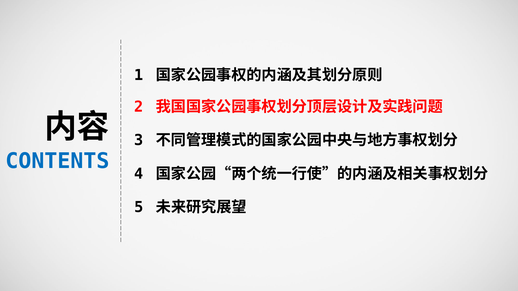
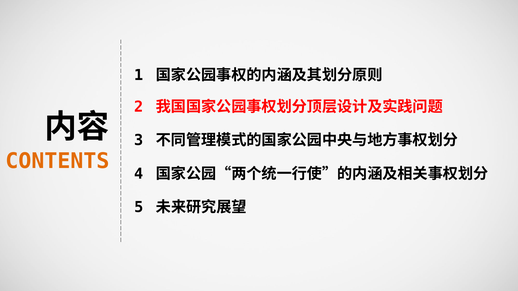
CONTENTS colour: blue -> orange (57, 161)
